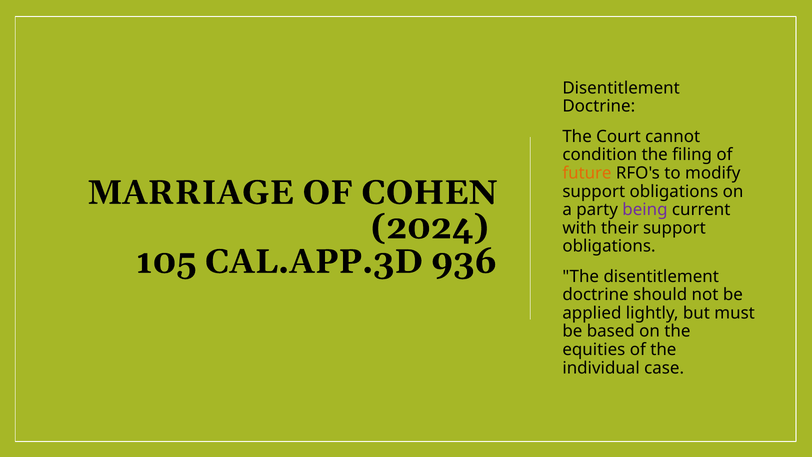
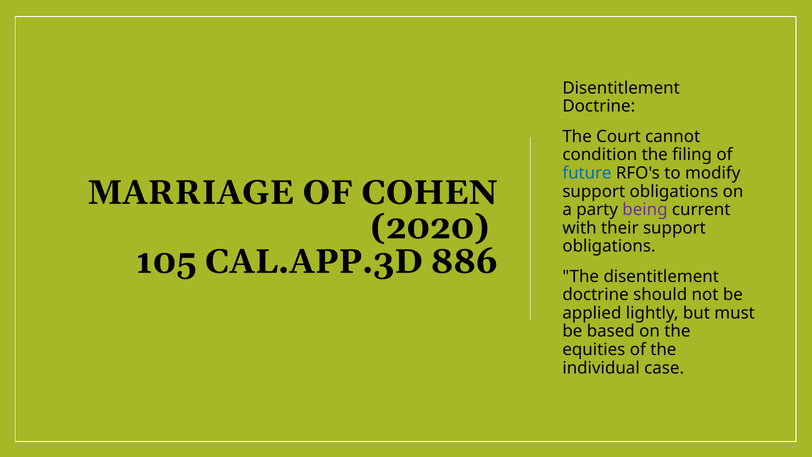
future colour: orange -> blue (587, 173)
2024: 2024 -> 2020 (430, 227)
936: 936 -> 886 (464, 261)
